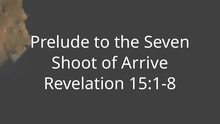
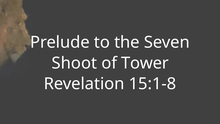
Arrive: Arrive -> Tower (145, 63)
